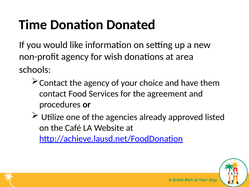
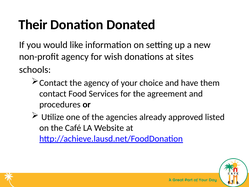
Time: Time -> Their (33, 25)
area: area -> sites (185, 57)
